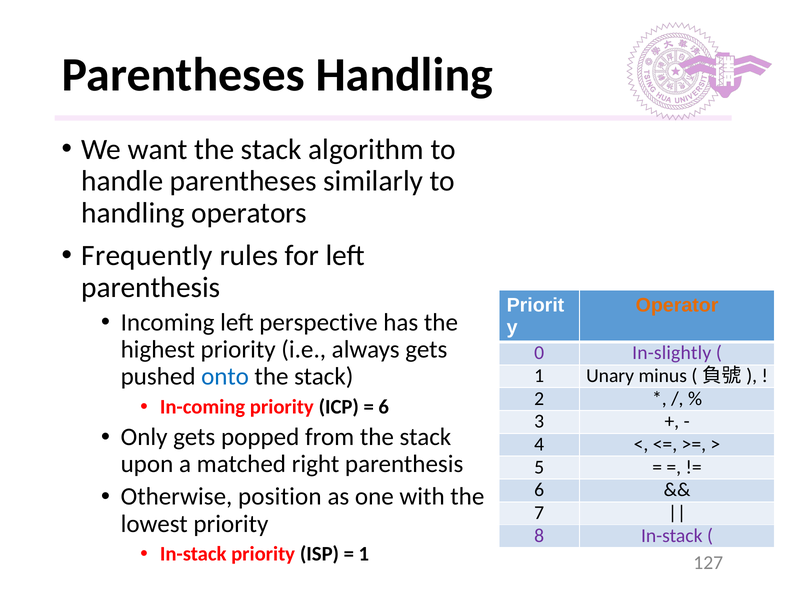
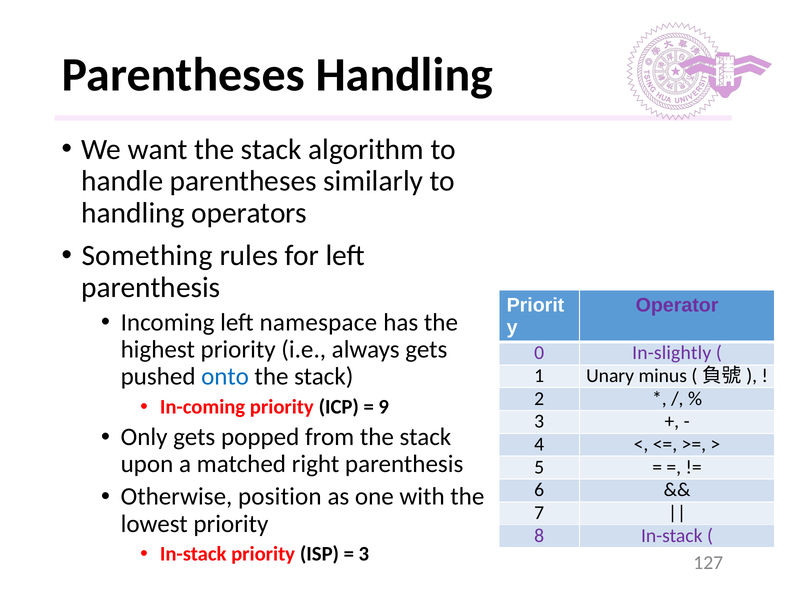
Frequently: Frequently -> Something (147, 256)
Operator colour: orange -> purple (677, 305)
perspective: perspective -> namespace (318, 322)
6: 6 -> 9 (384, 407)
1: 1 -> 3 (364, 554)
